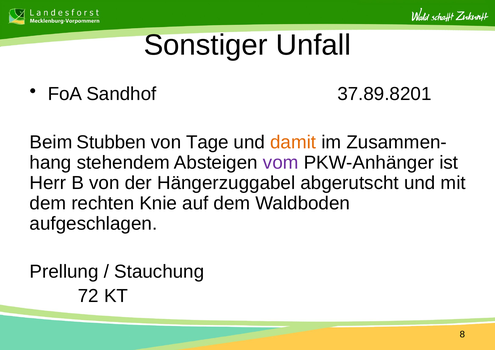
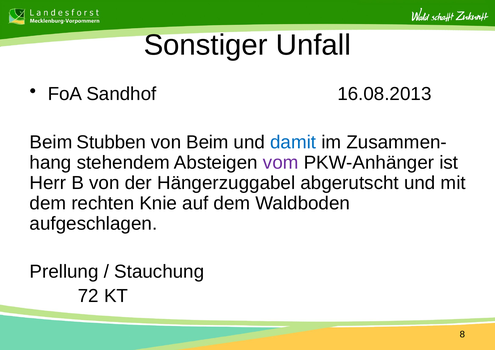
37.89.8201: 37.89.8201 -> 16.08.2013 (384, 94)
von Tage: Tage -> Beim (207, 142)
damit colour: orange -> blue (293, 142)
